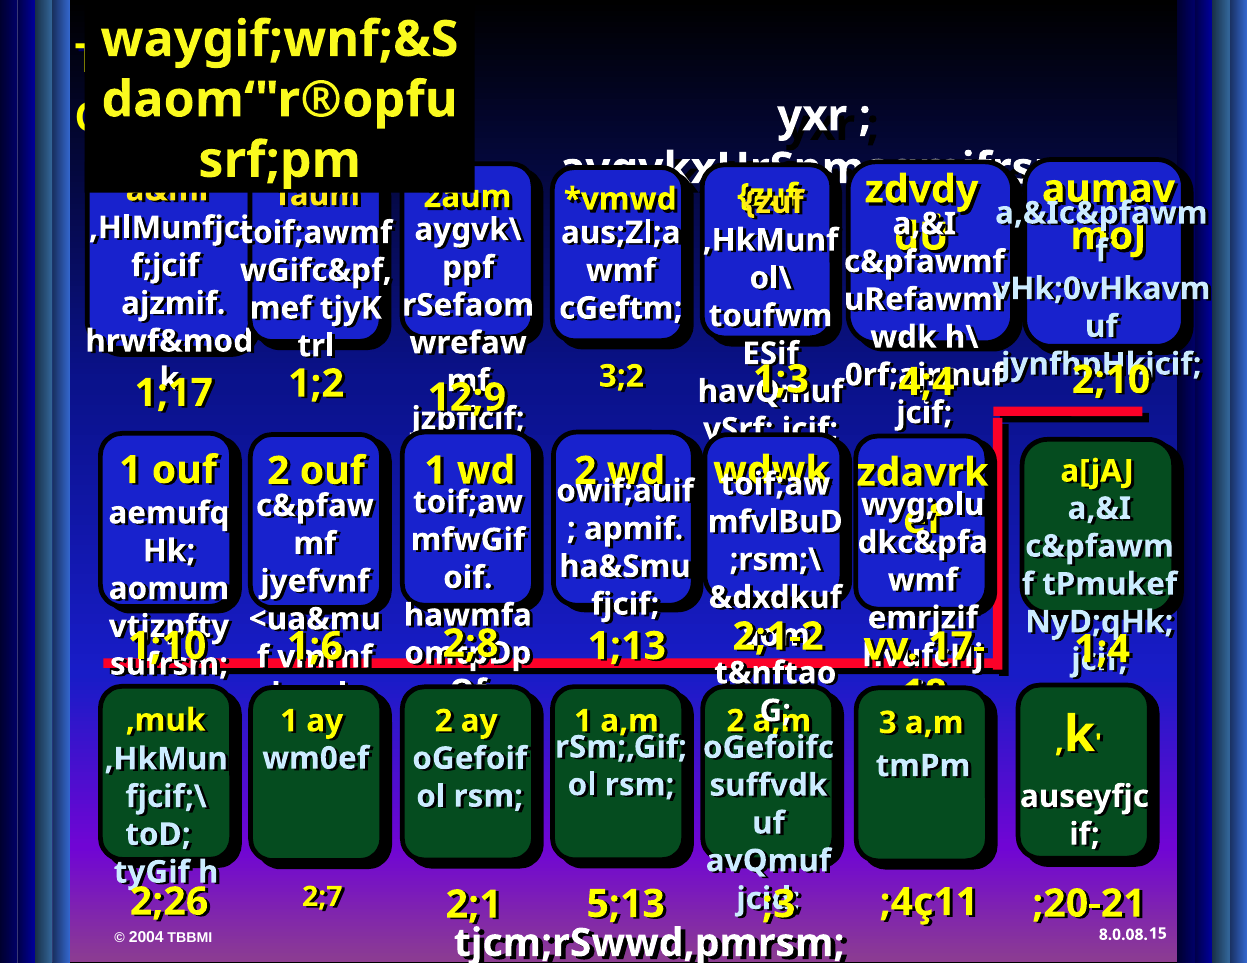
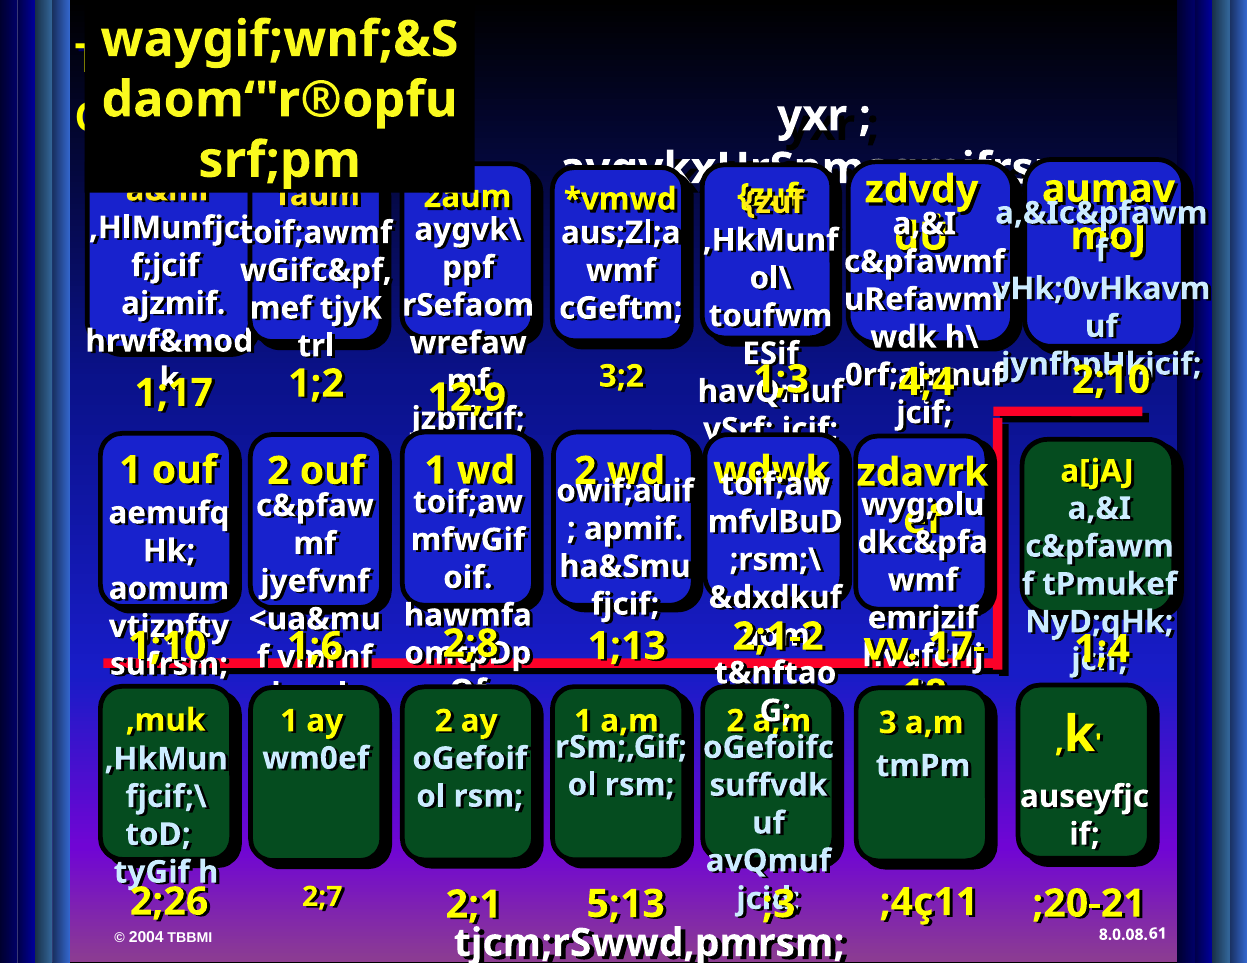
15: 15 -> 61 (1158, 934)
